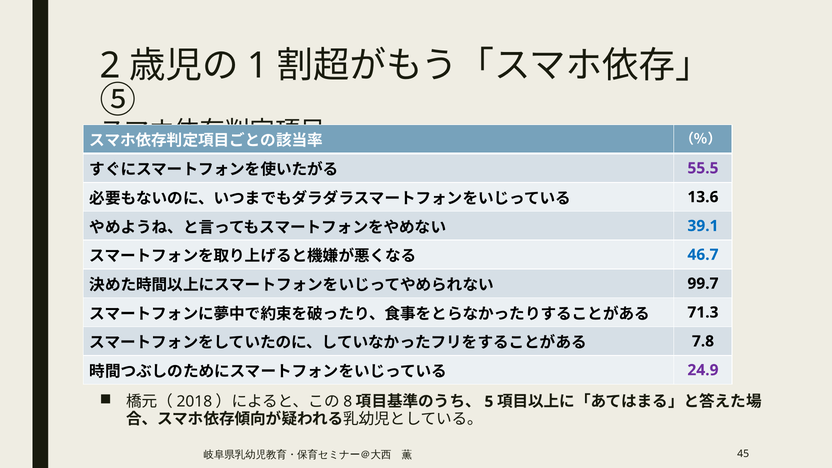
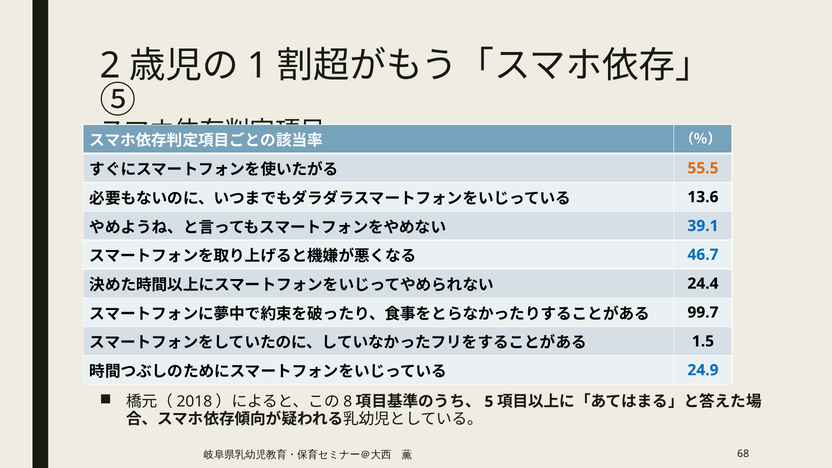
55.5 colour: purple -> orange (703, 168)
99.7: 99.7 -> 24.4 (703, 284)
71.3: 71.3 -> 99.7 (703, 312)
7.8: 7.8 -> 1.5 (703, 341)
24.9 colour: purple -> blue (703, 370)
45: 45 -> 68 (743, 454)
